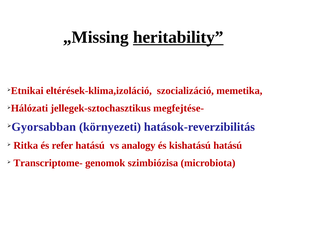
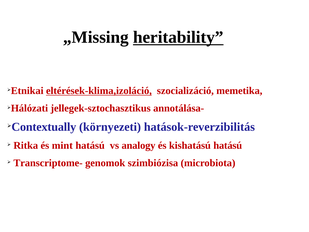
eltérések-klima,izoláció underline: none -> present (99, 91)
megfejtése-: megfejtése- -> annotálása- (179, 108)
Gyorsabban: Gyorsabban -> Contextually (44, 127)
refer: refer -> mint (62, 145)
